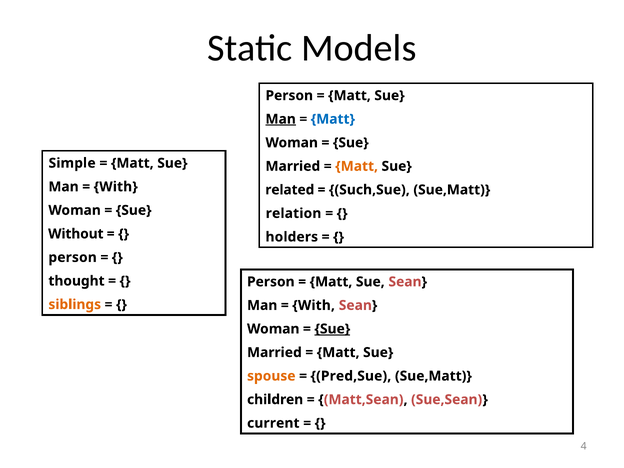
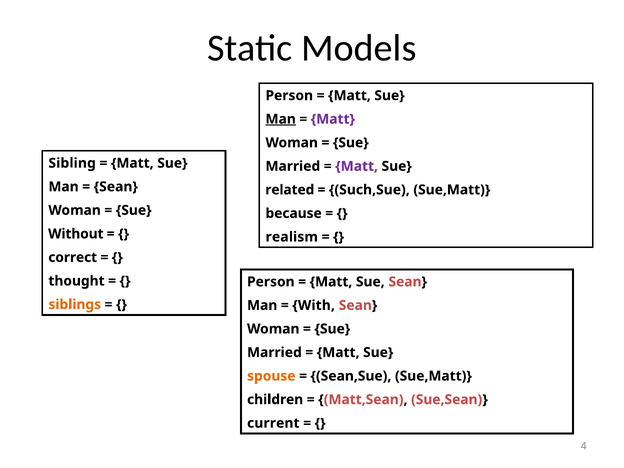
Matt colour: blue -> purple (333, 119)
Simple: Simple -> Sibling (72, 163)
Matt colour: orange -> purple (357, 166)
With: With -> Sean (116, 187)
relation: relation -> because (294, 213)
holders: holders -> realism (292, 237)
person: person -> correct (73, 257)
Sue underline: present -> none (332, 329)
Pred,Sue: Pred,Sue -> Sean,Sue (351, 376)
